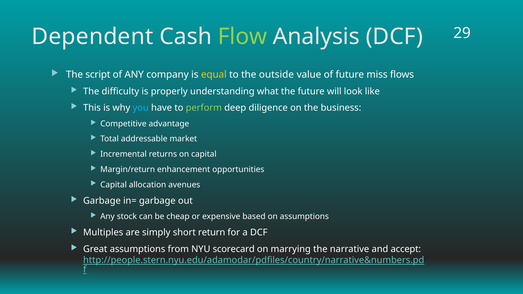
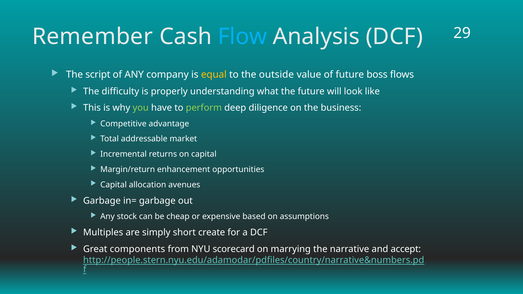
Dependent: Dependent -> Remember (92, 37)
Flow colour: light green -> light blue (242, 37)
miss: miss -> boss (377, 75)
you colour: light blue -> light green (141, 108)
return: return -> create (212, 233)
Great assumptions: assumptions -> components (137, 249)
